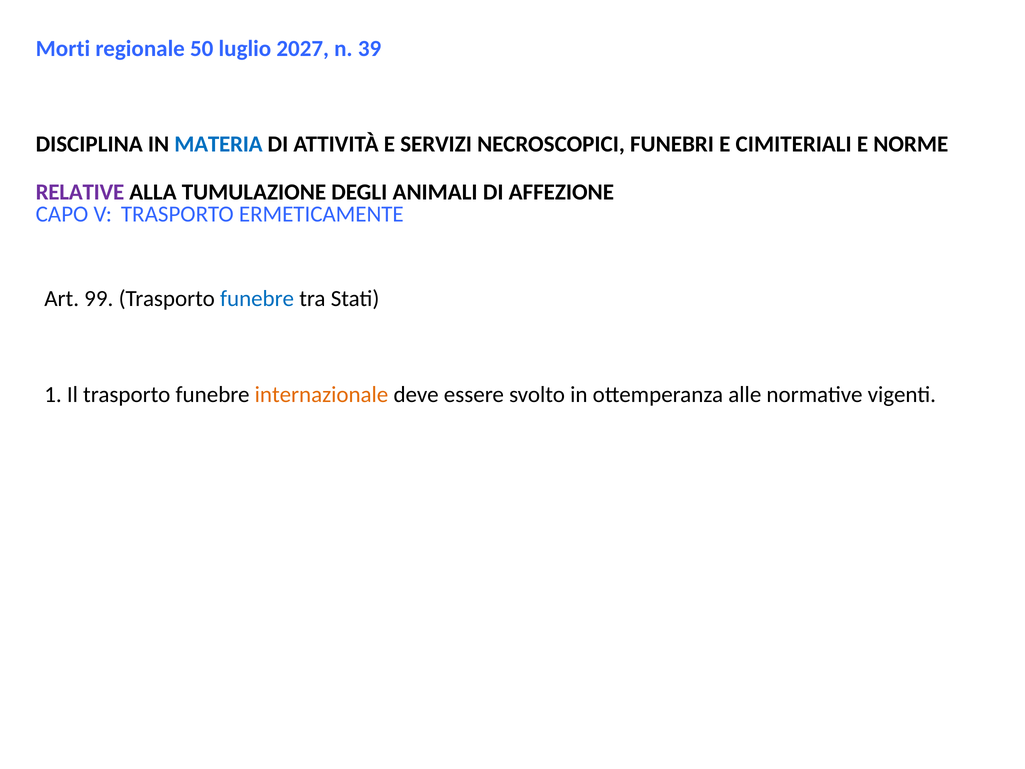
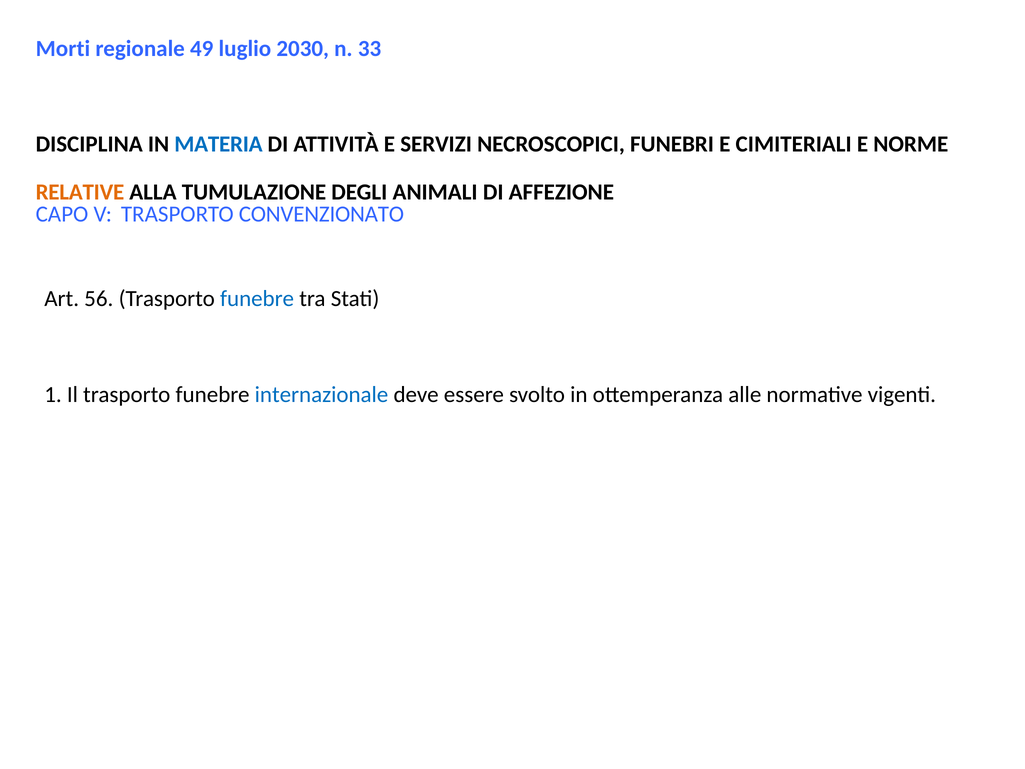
50: 50 -> 49 (202, 48)
2027: 2027 -> 2030 (303, 48)
39: 39 -> 33 (370, 48)
RELATIVE colour: purple -> orange (80, 192)
ERMETICAMENTE: ERMETICAMENTE -> CONVENZIONATO (321, 214)
99: 99 -> 56 (99, 299)
internazionale colour: orange -> blue (322, 394)
